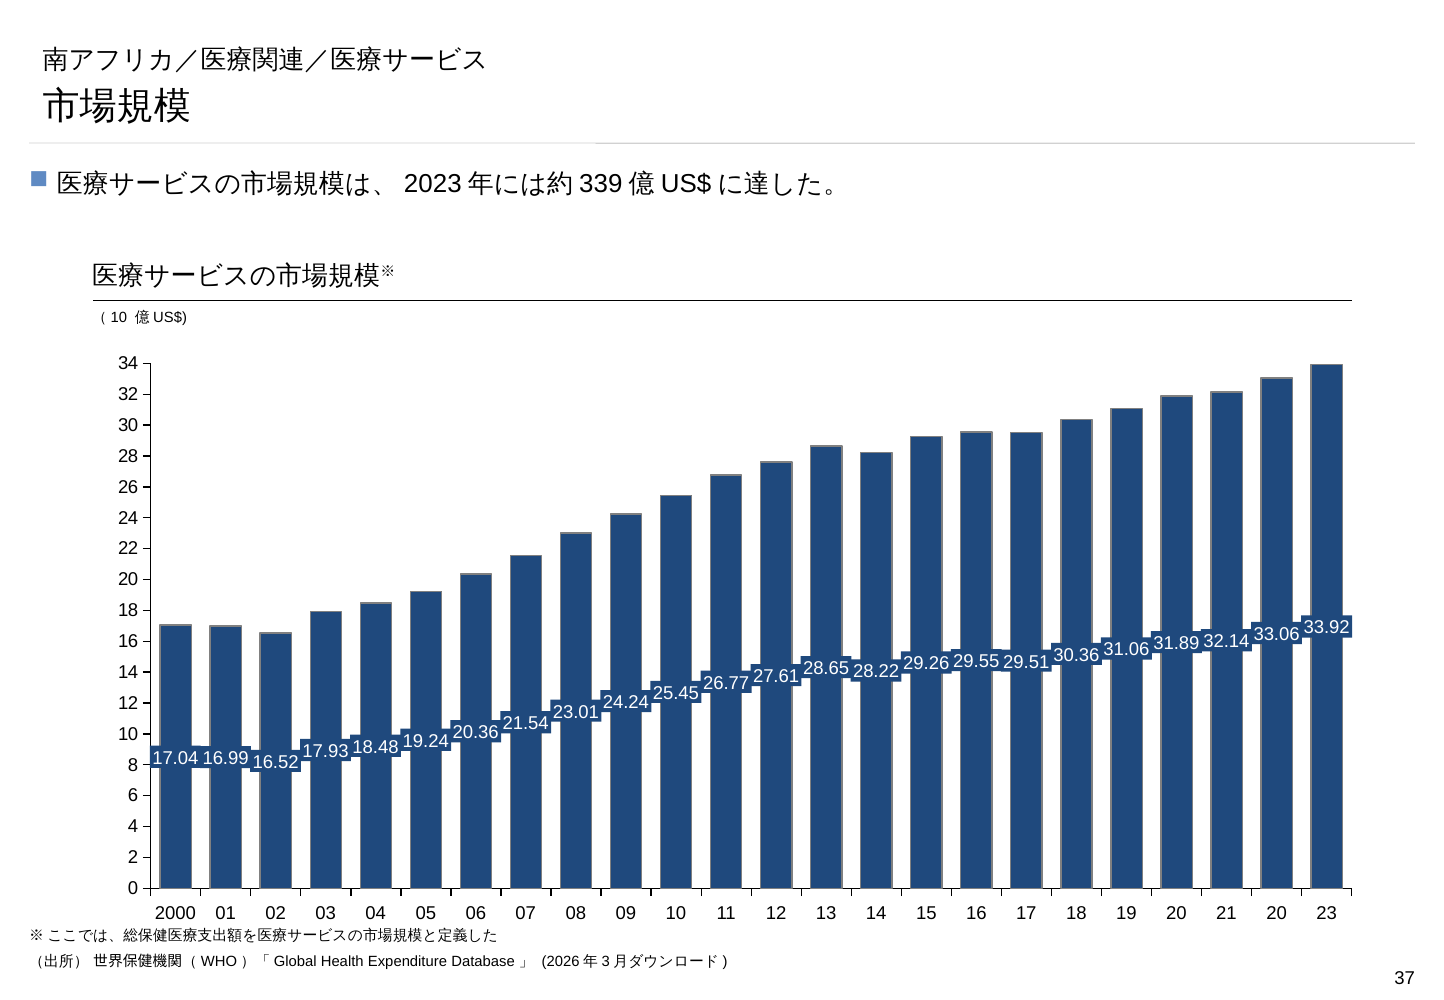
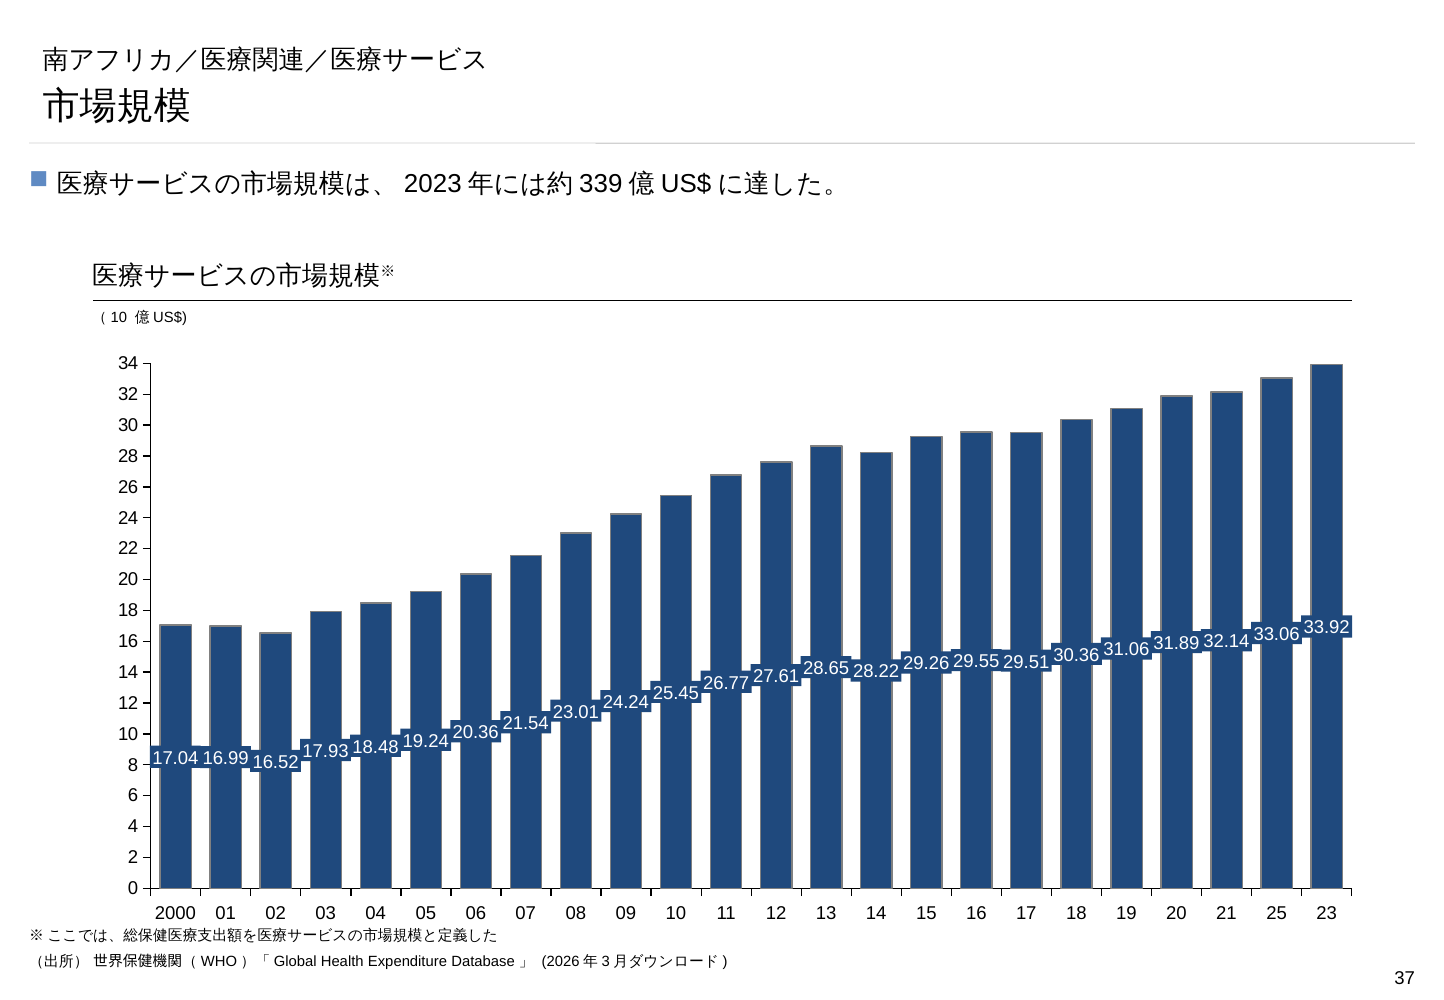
21 20: 20 -> 25 (1277, 913)
